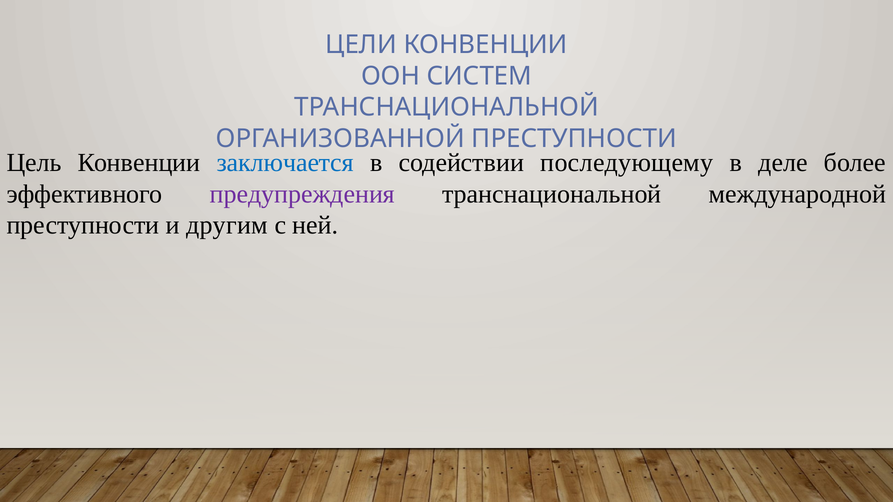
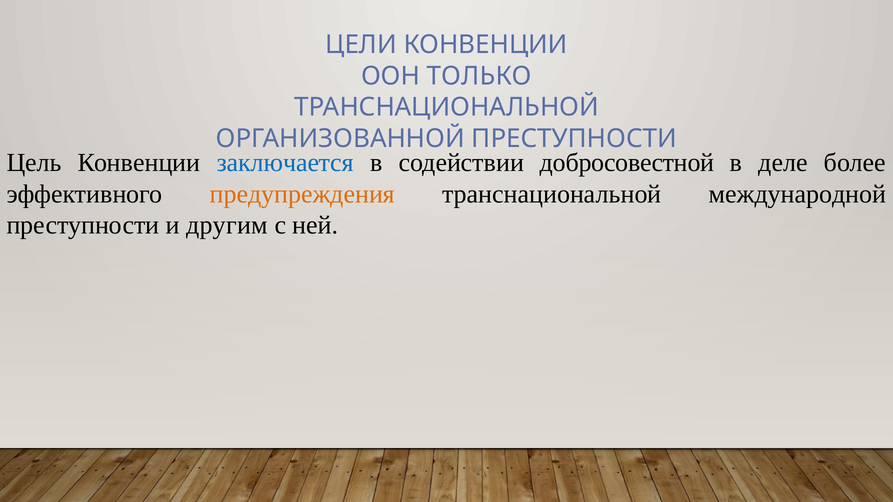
СИСТЕМ: СИСТЕМ -> ТОЛЬКО (479, 76)
последующему: последующему -> добросовестной (627, 163)
предупреждения colour: purple -> orange (302, 194)
